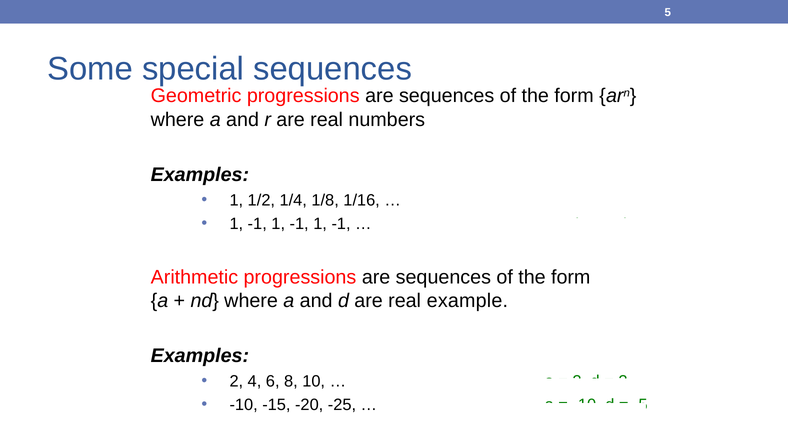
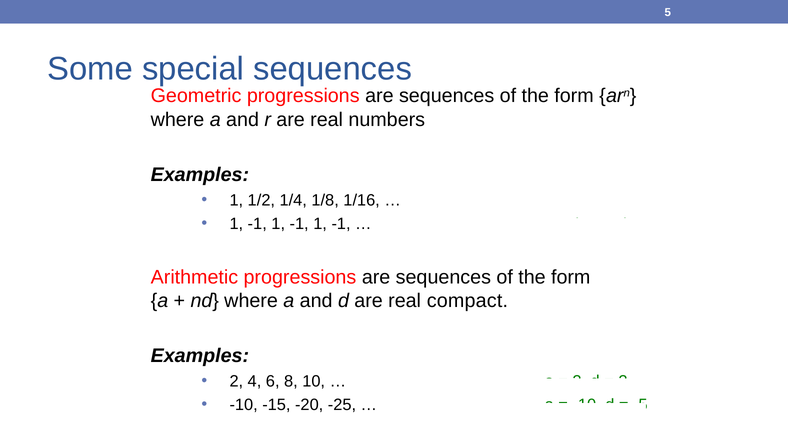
example: example -> compact (467, 301)
